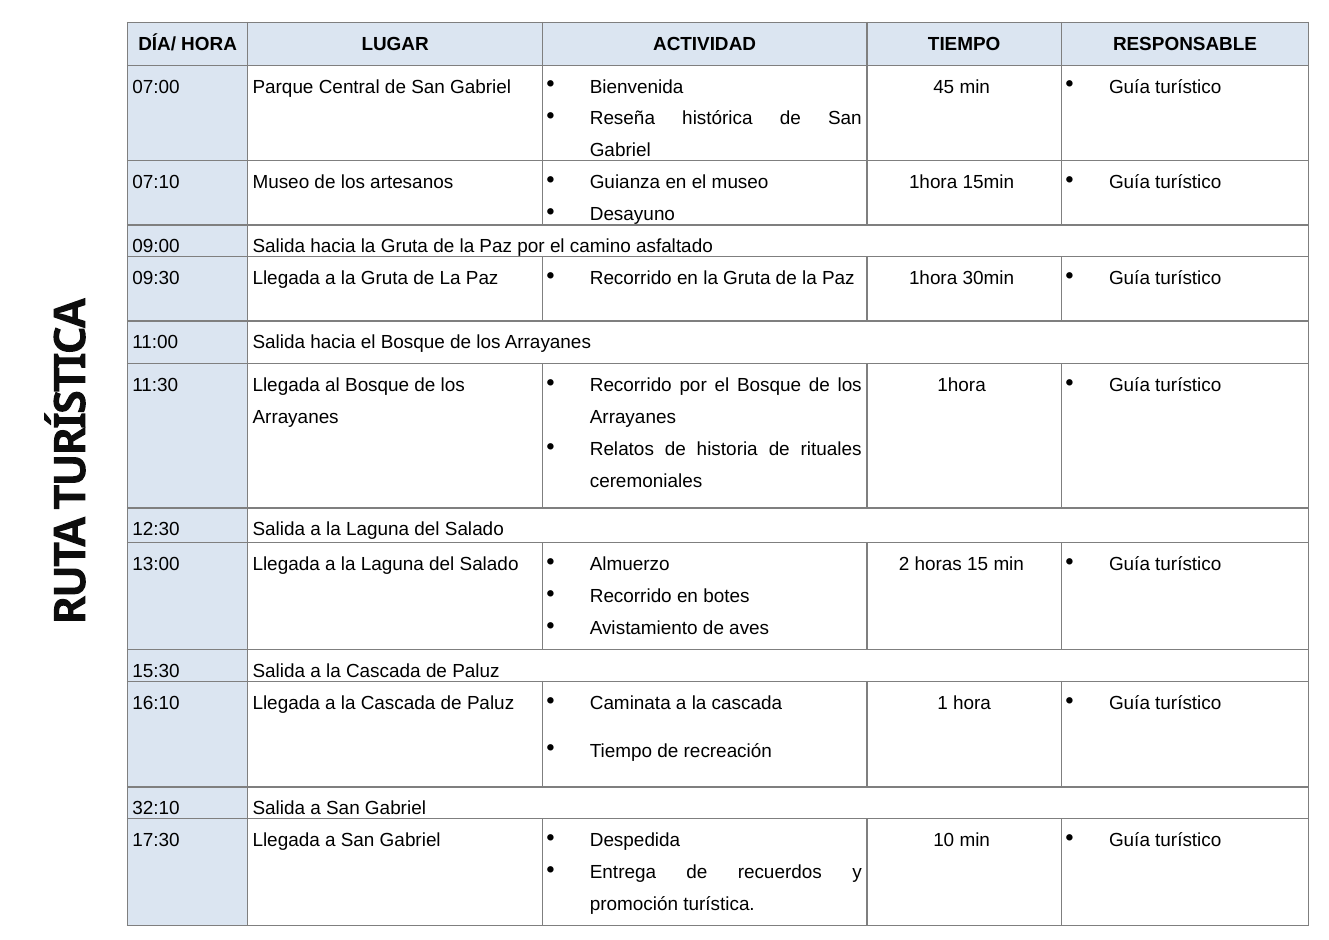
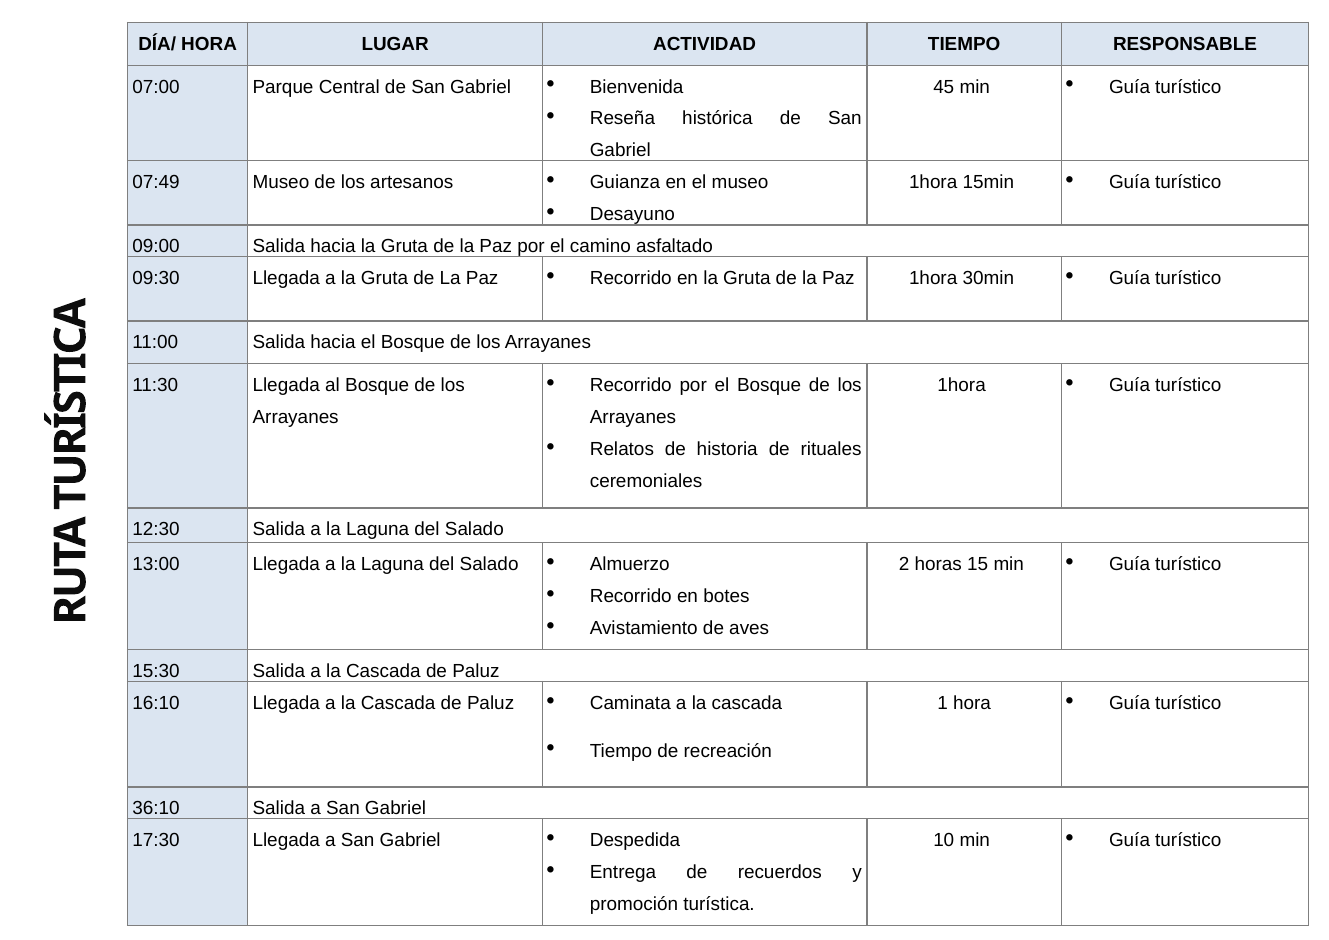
07:10: 07:10 -> 07:49 (156, 182)
32:10: 32:10 -> 36:10 (156, 808)
